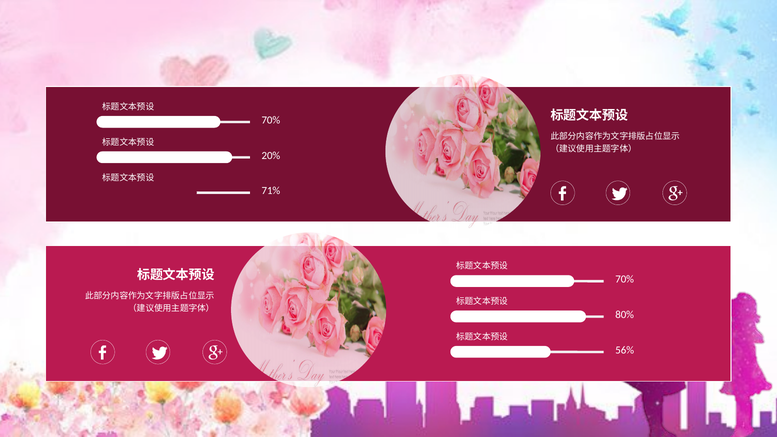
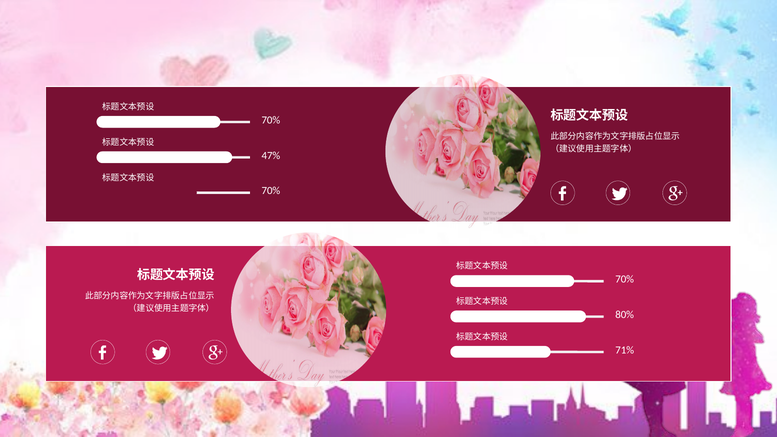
20%: 20% -> 47% (271, 156)
71%: 71% -> 70% (271, 191)
56%: 56% -> 71% (625, 350)
